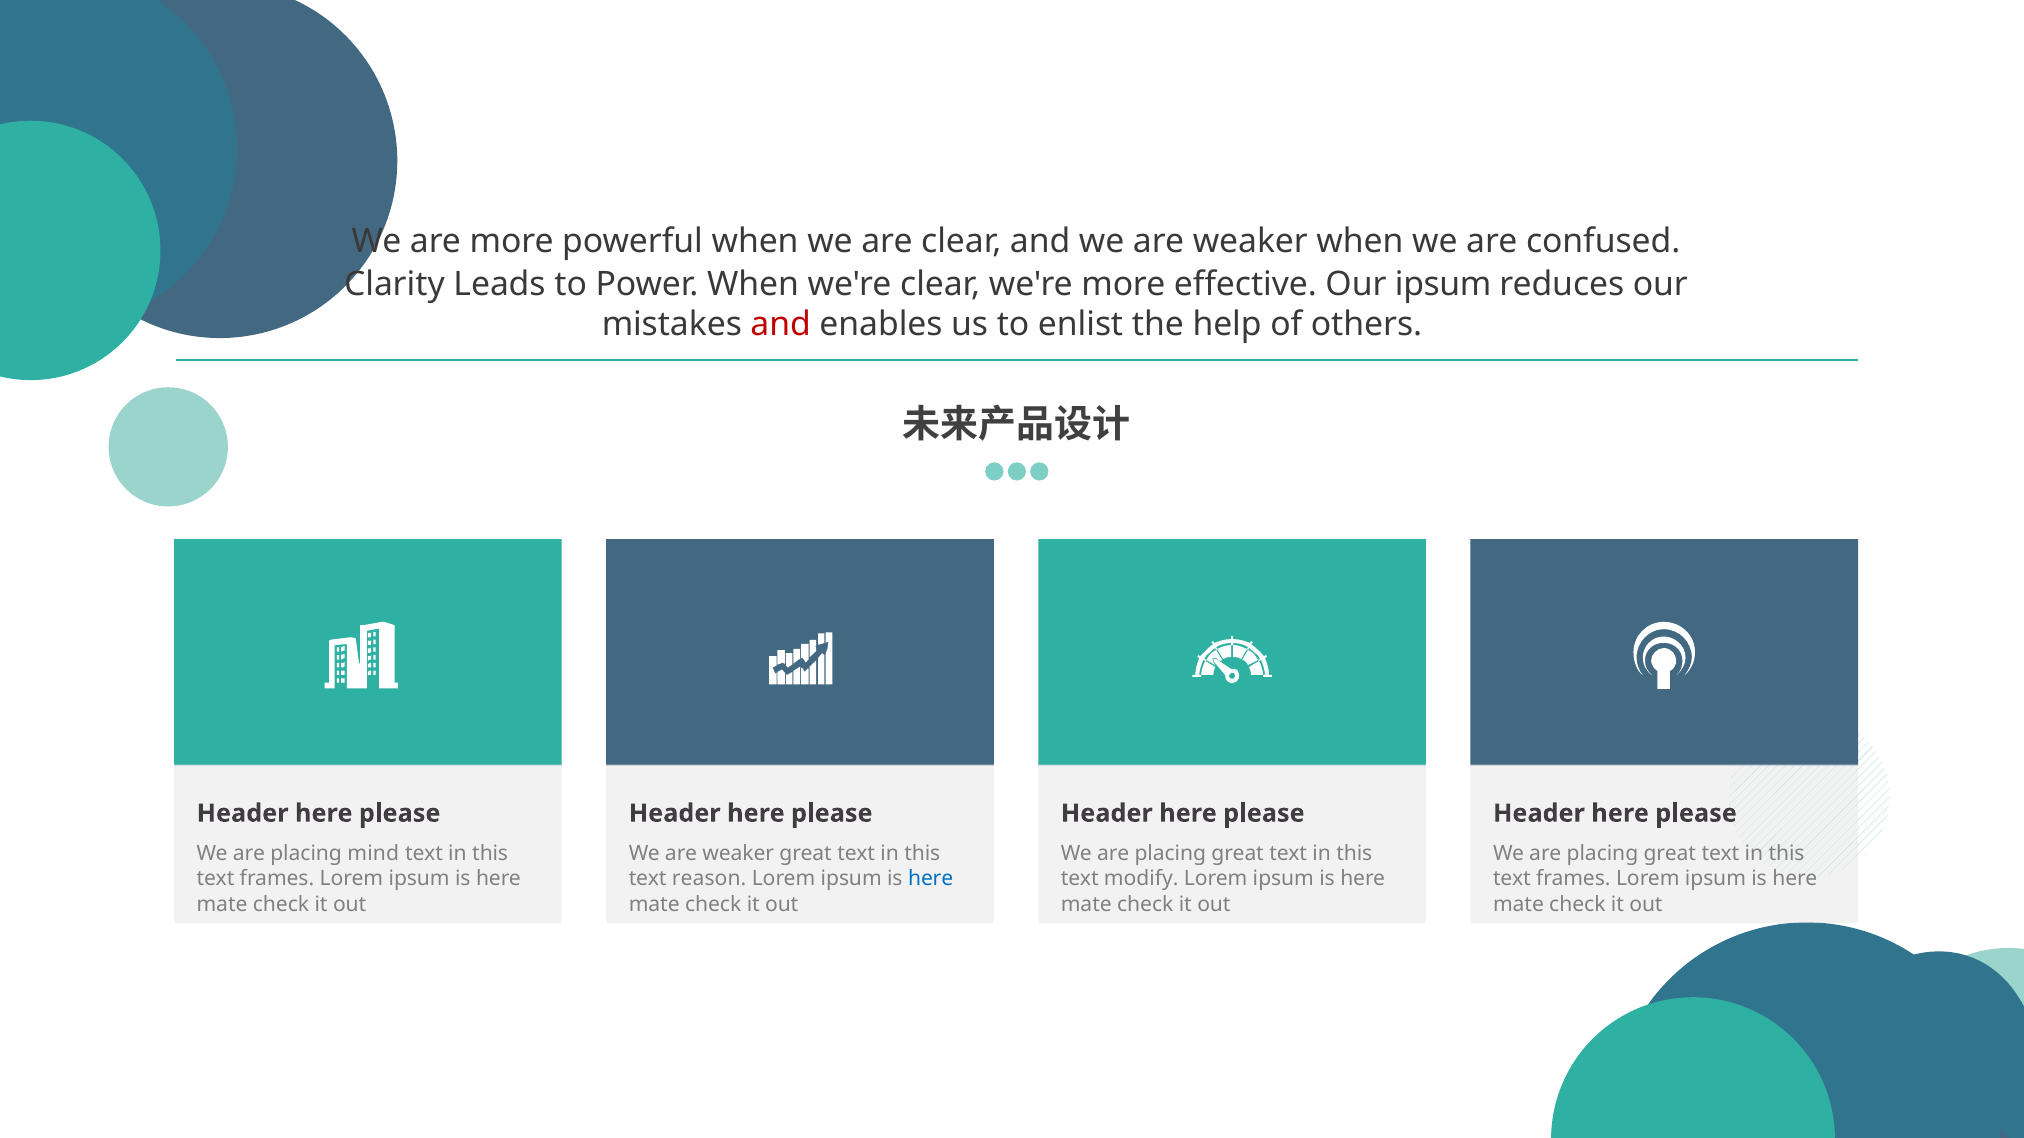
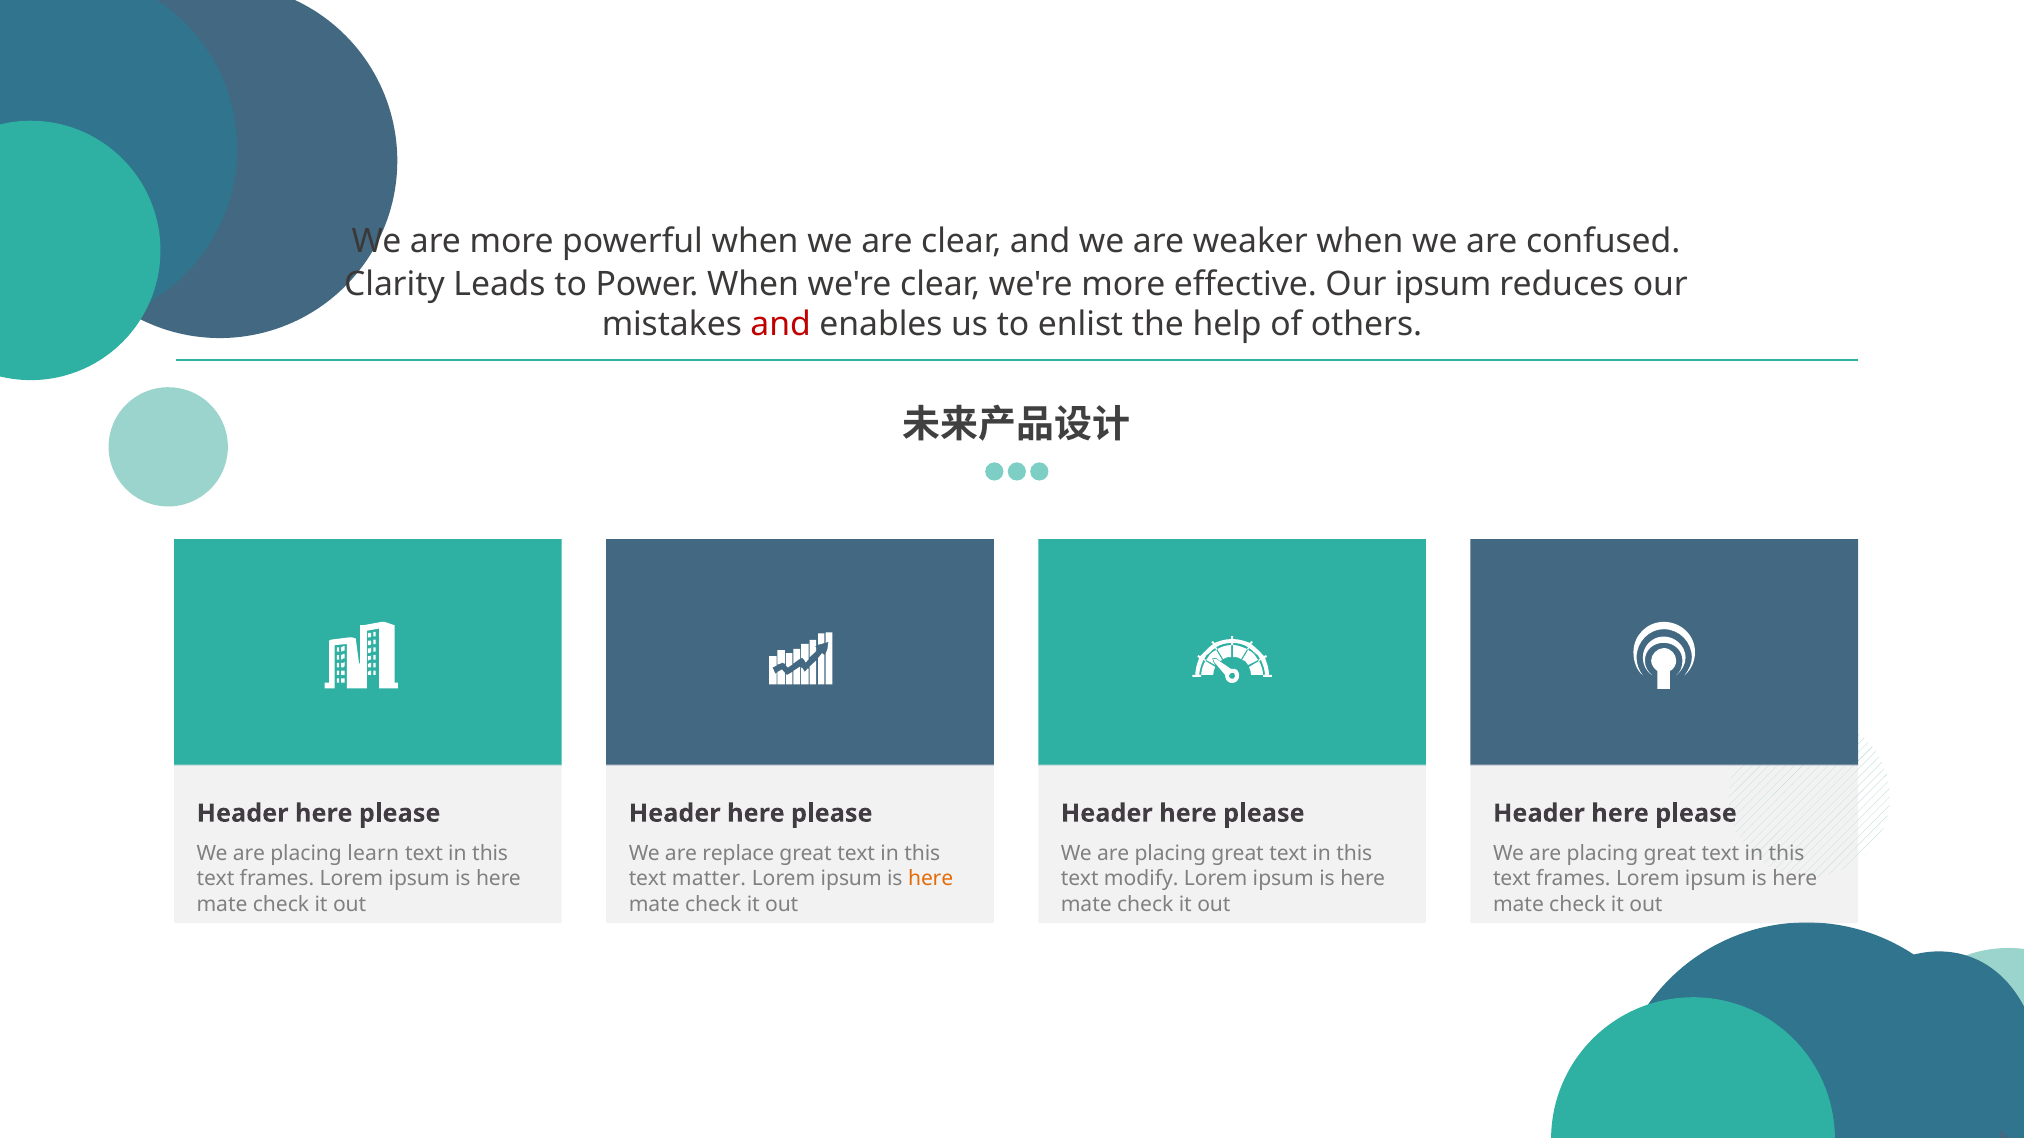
mind: mind -> learn (373, 854)
weaker: weaker -> replace (738, 854)
reason: reason -> matter (709, 879)
here colour: blue -> orange (931, 879)
